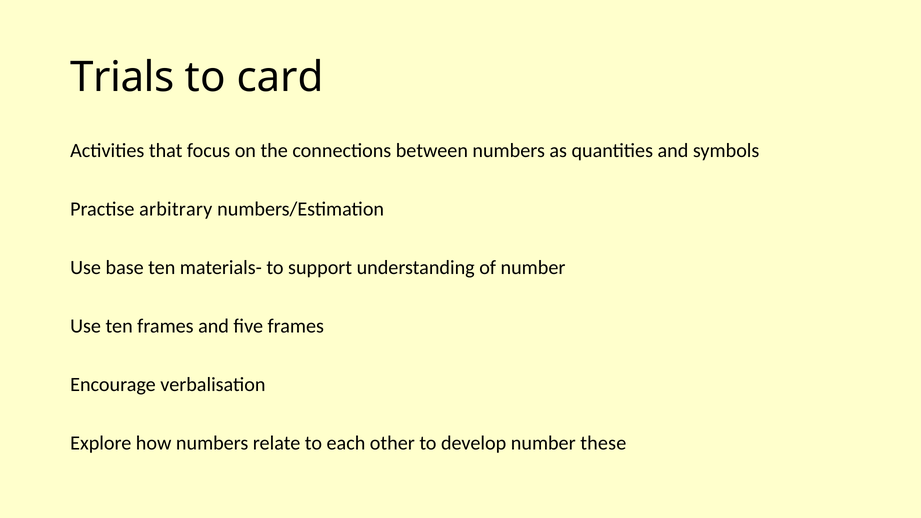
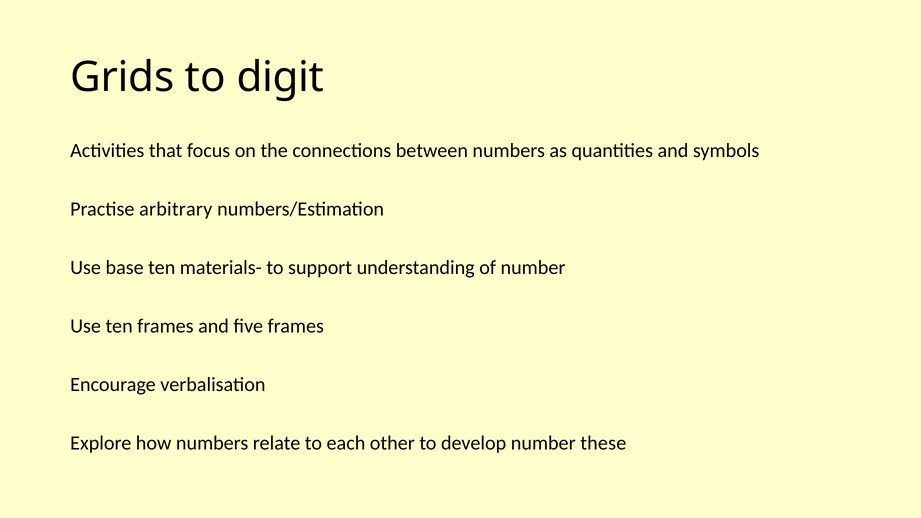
Trials: Trials -> Grids (122, 77)
card: card -> digit (280, 77)
